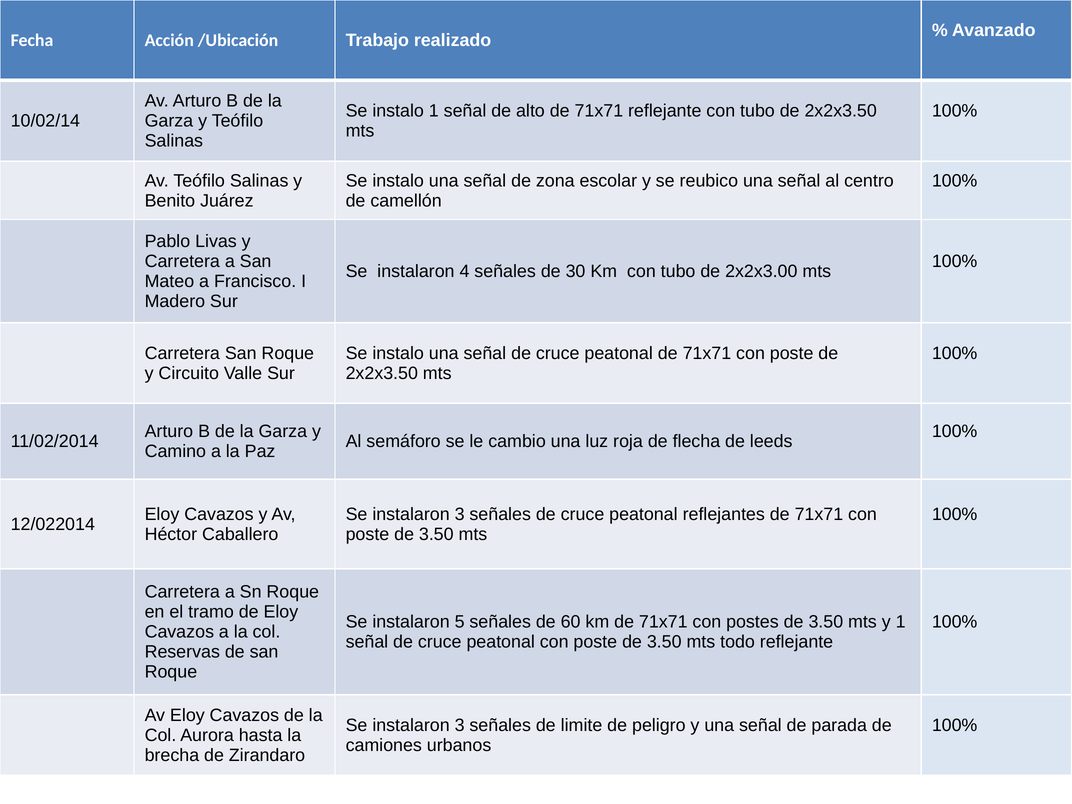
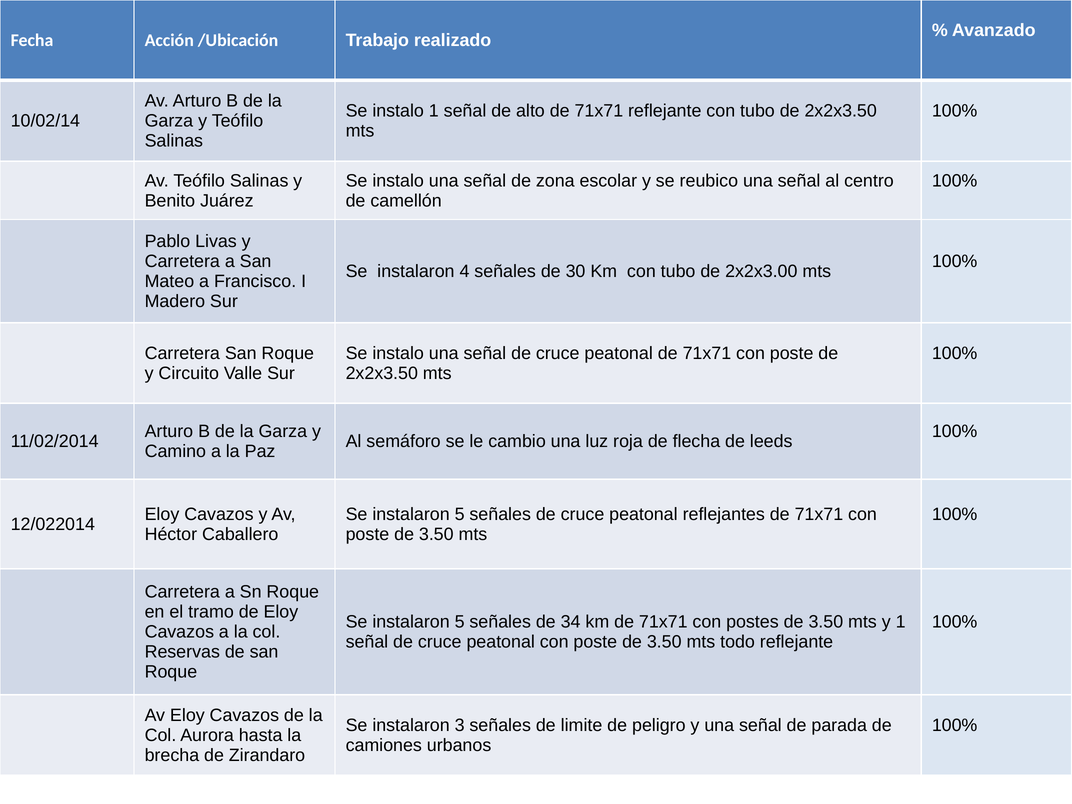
3: 3 -> 5 (460, 514)
60: 60 -> 34 (571, 622)
